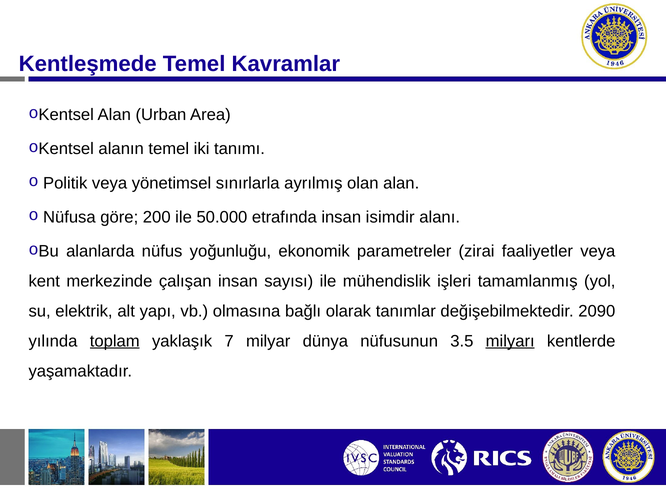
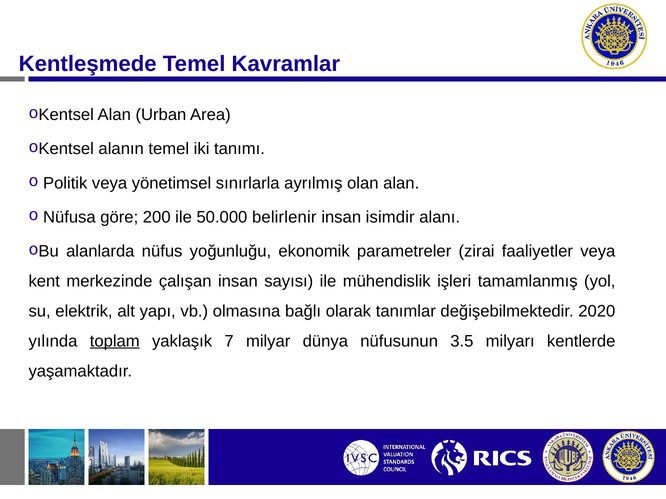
etrafında: etrafında -> belirlenir (284, 217)
2090: 2090 -> 2020 (597, 311)
milyarı underline: present -> none (510, 341)
